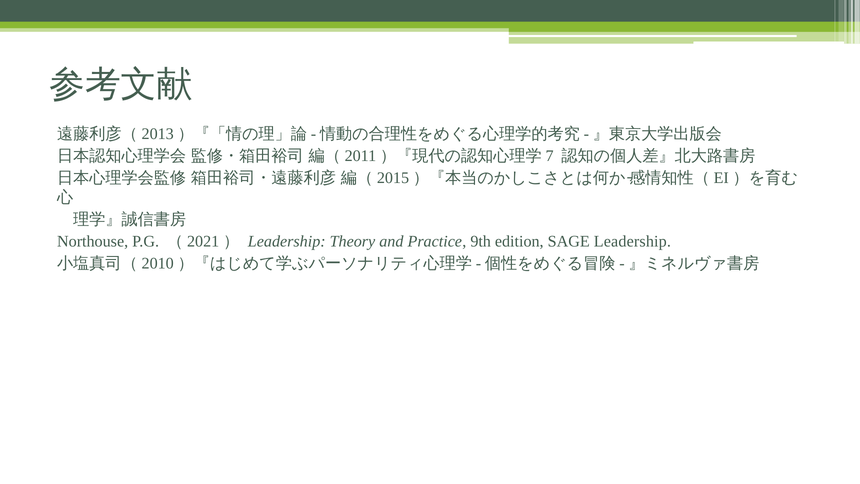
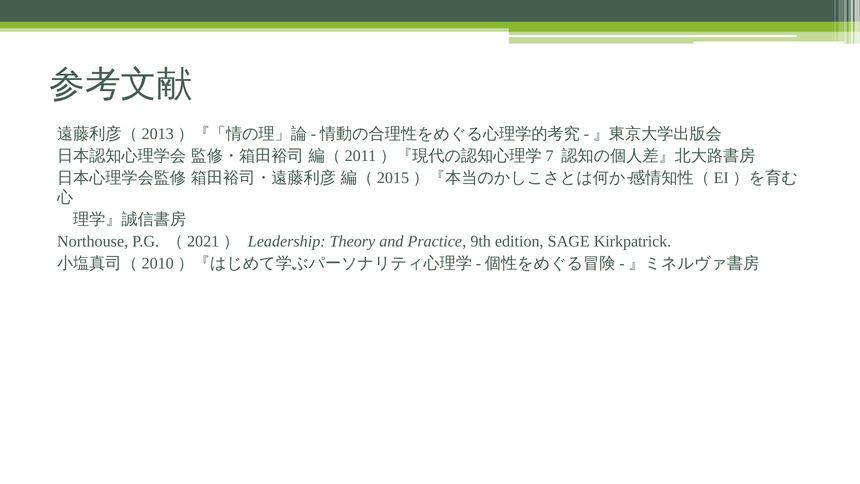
SAGE Leadership: Leadership -> Kirkpatrick (633, 241)
